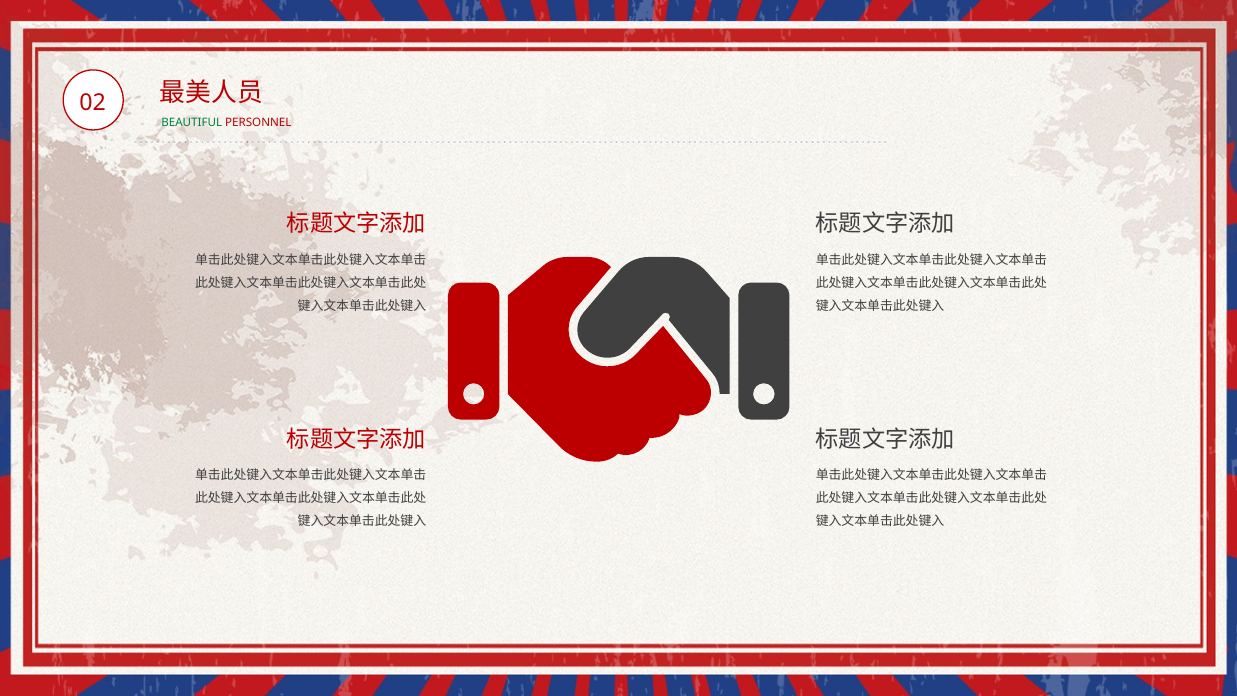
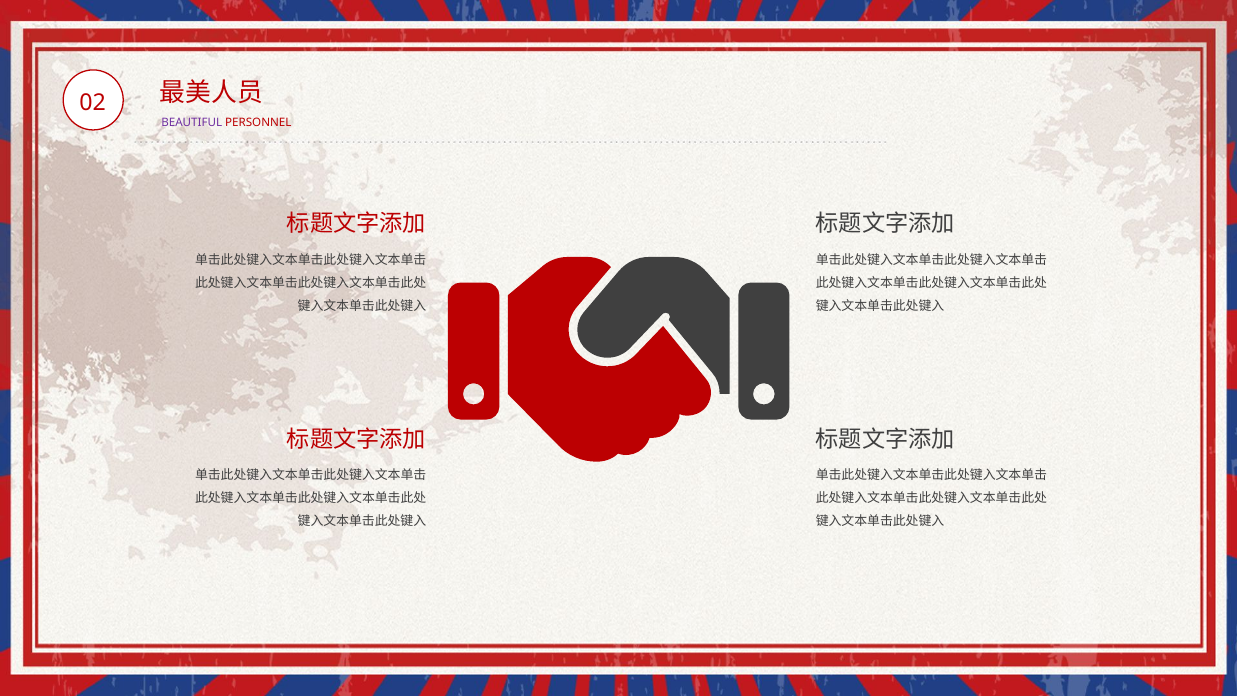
BEAUTIFUL colour: green -> purple (192, 123)
